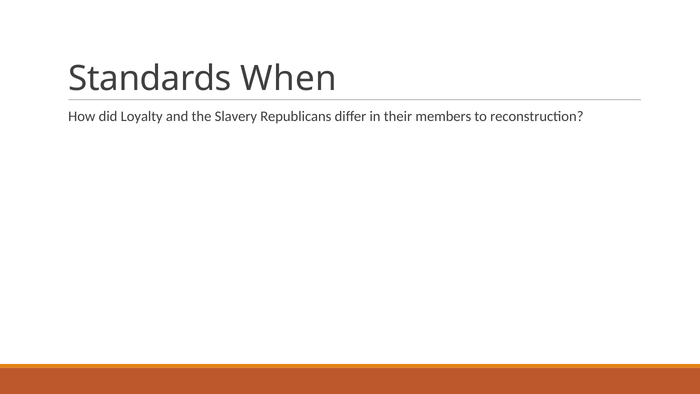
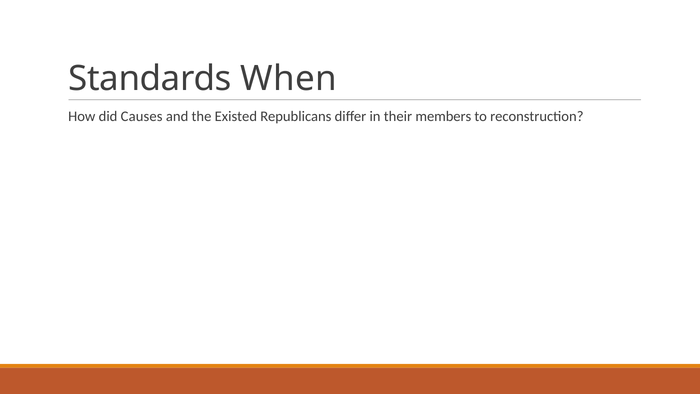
Loyalty: Loyalty -> Causes (142, 116)
Slavery: Slavery -> Existed (236, 116)
